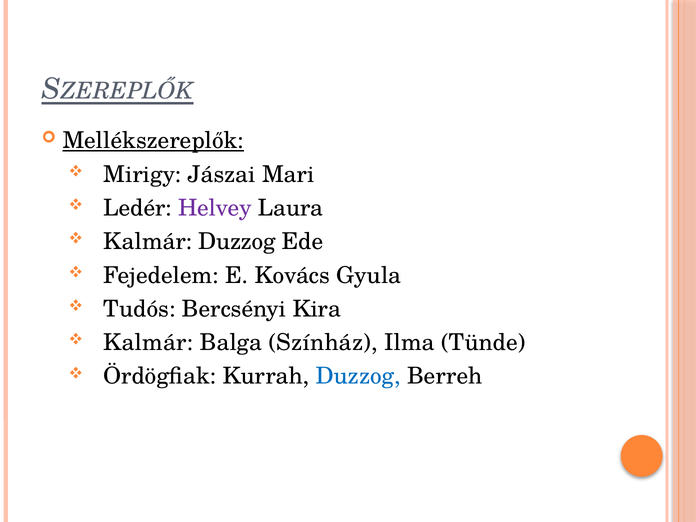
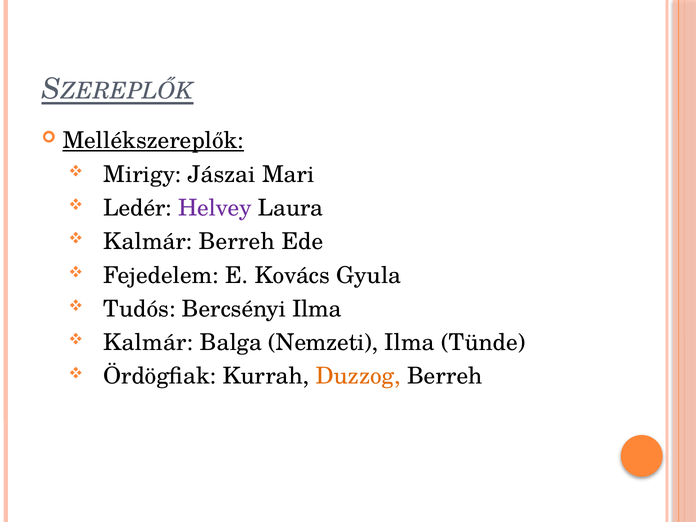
Kalmár Duzzog: Duzzog -> Berreh (237, 242)
Bercsényi Kira: Kira -> Ilma (317, 309)
Színház: Színház -> Nemzeti (323, 343)
Duzzog colour: blue -> orange (358, 376)
